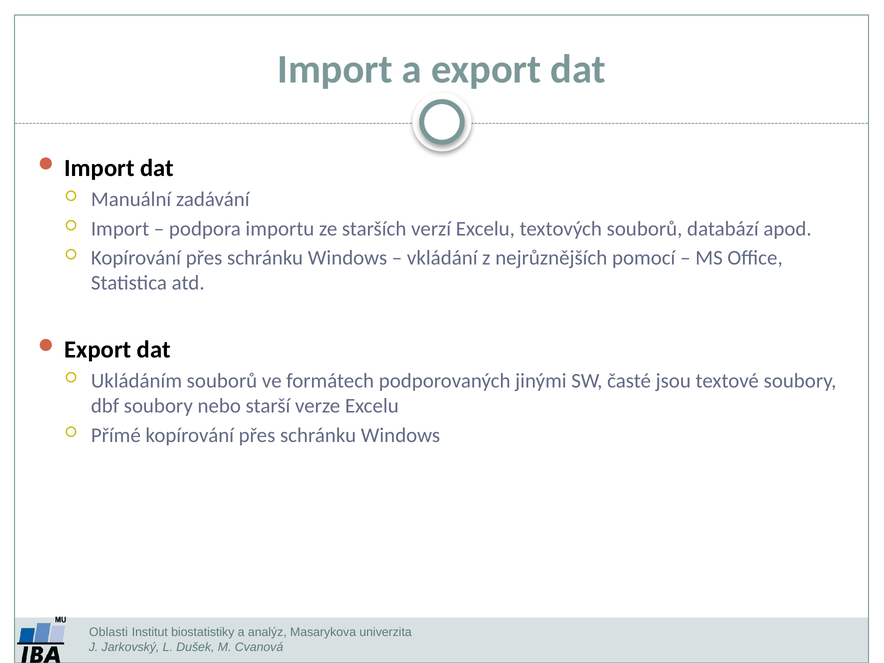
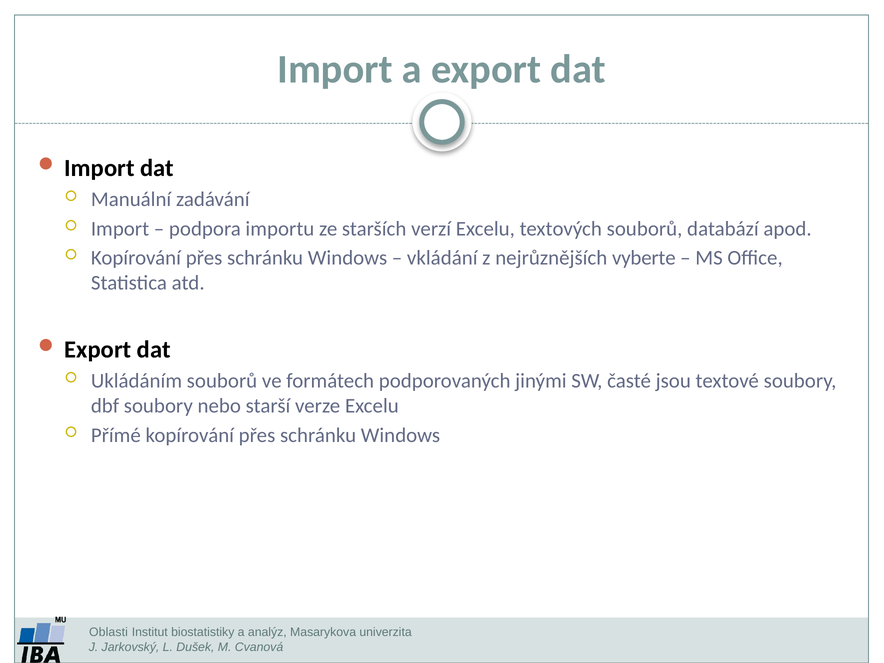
pomocí: pomocí -> vyberte (644, 258)
